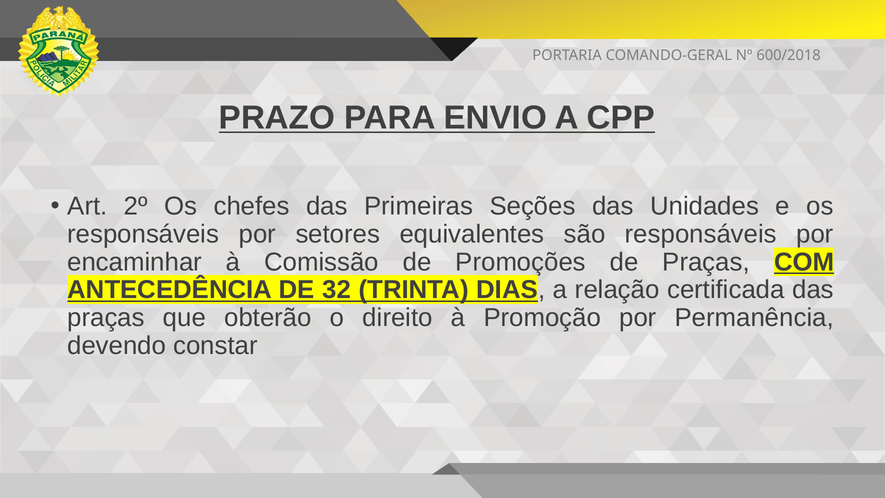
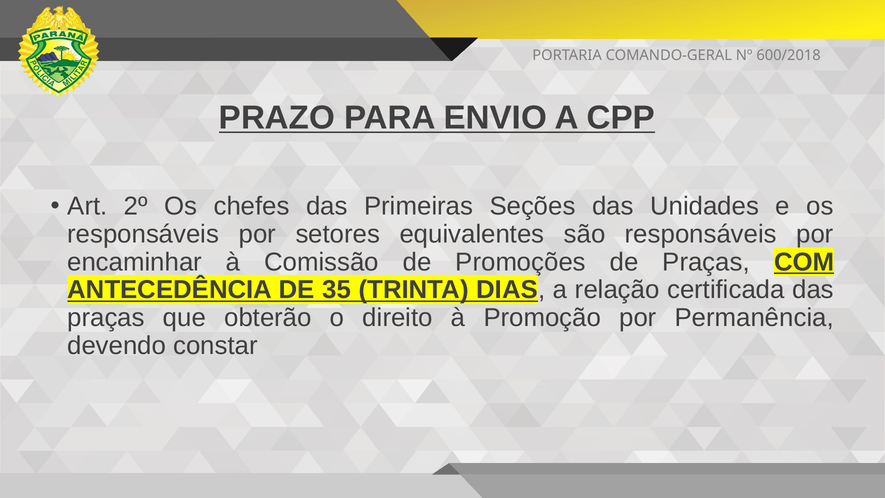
32: 32 -> 35 (337, 290)
